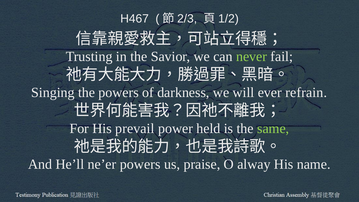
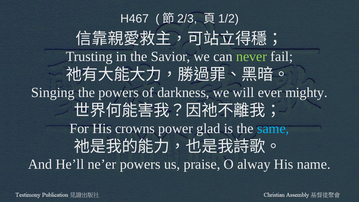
refrain: refrain -> mighty (306, 93)
prevail: prevail -> crowns (135, 128)
held: held -> glad (208, 128)
same colour: light green -> light blue (273, 128)
